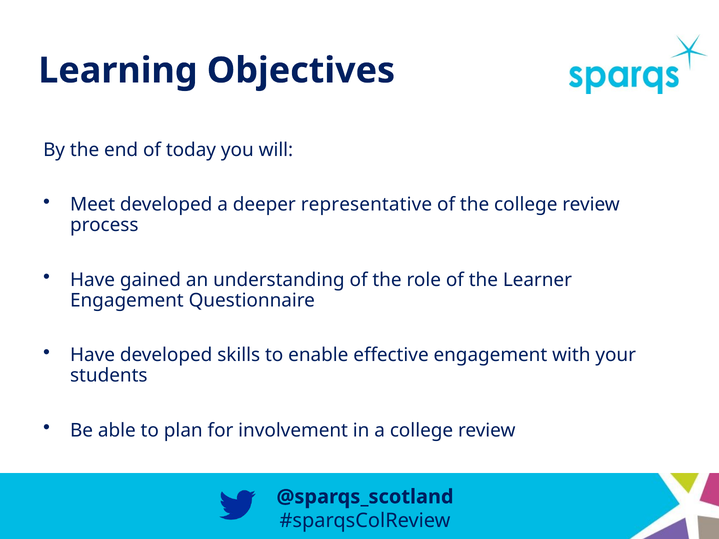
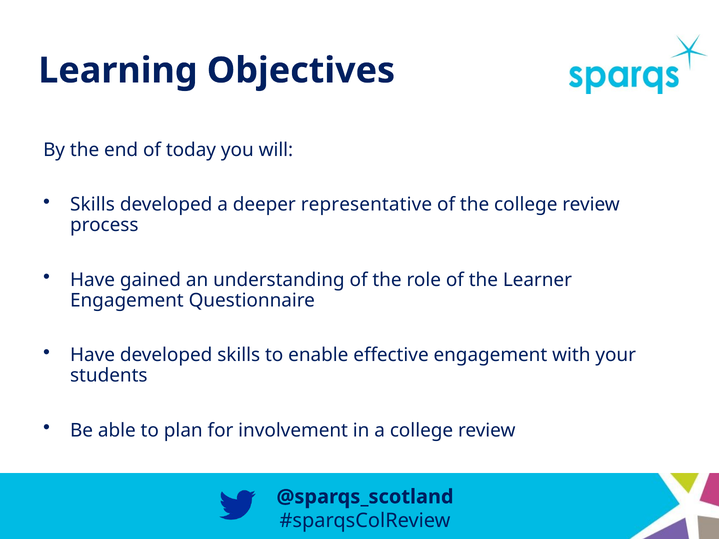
Meet: Meet -> Skills (92, 205)
